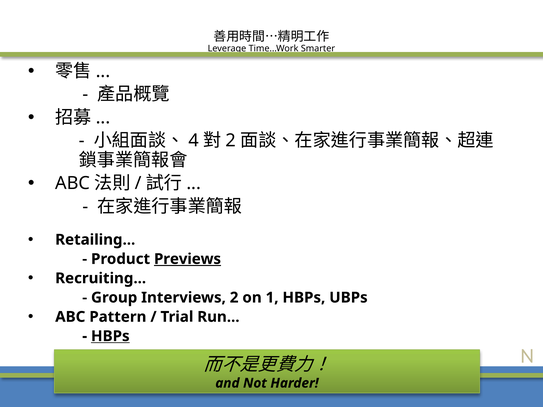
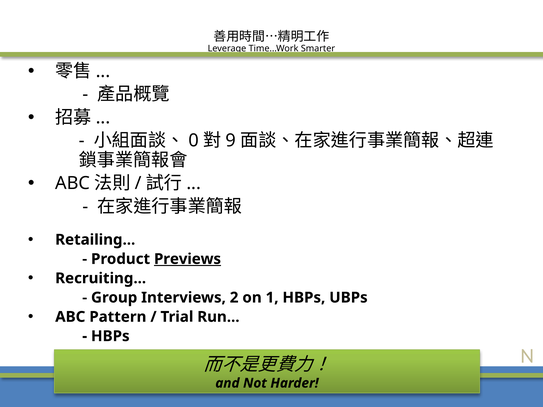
4: 4 -> 0 (194, 141)
2: 2 -> 9 (231, 141)
HBPs underline: present -> none (110, 336)
